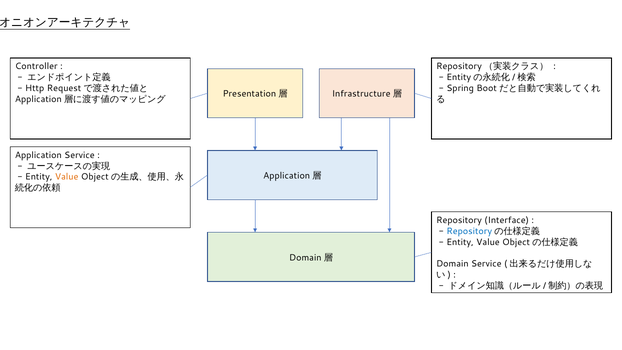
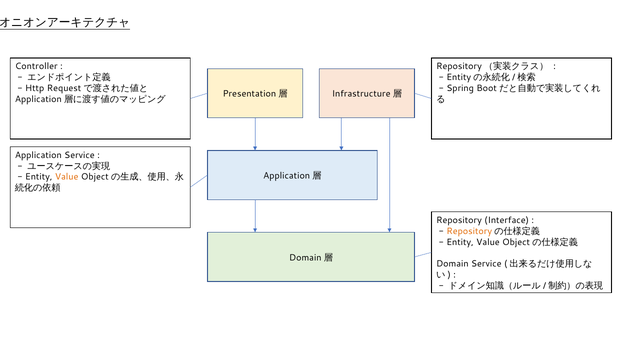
Repository colour: blue -> orange (469, 231)
